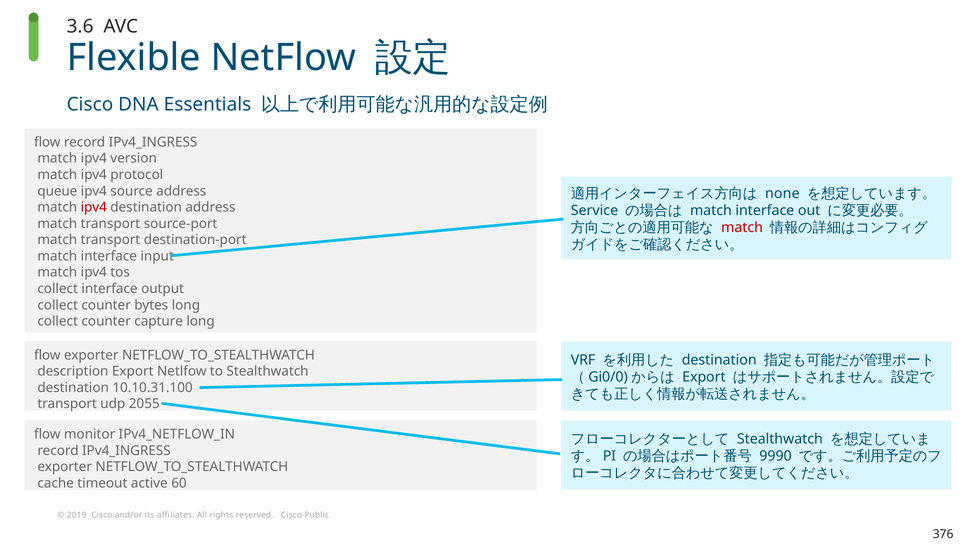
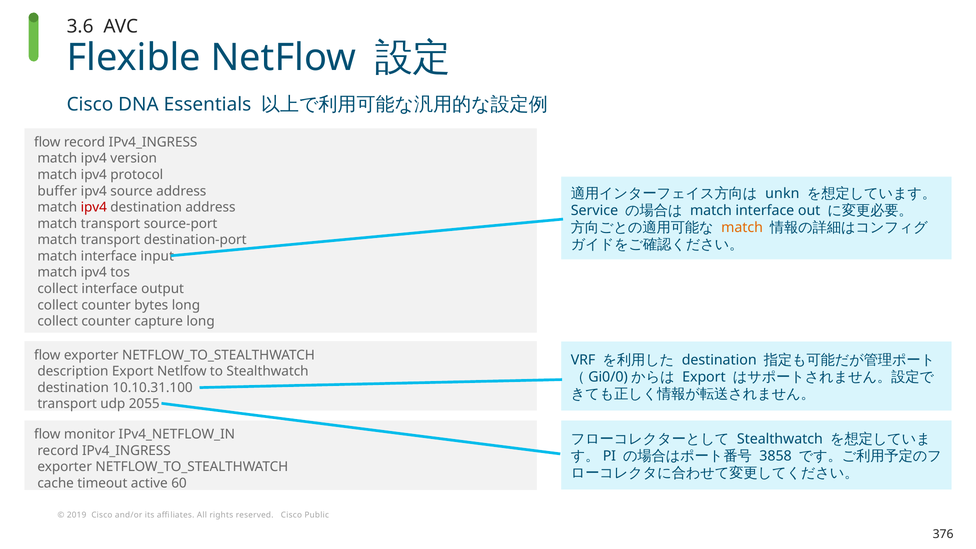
queue: queue -> buffer (57, 191)
none: none -> unkn (782, 193)
match colour: red -> orange (742, 228)
9990: 9990 -> 3858 (776, 456)
